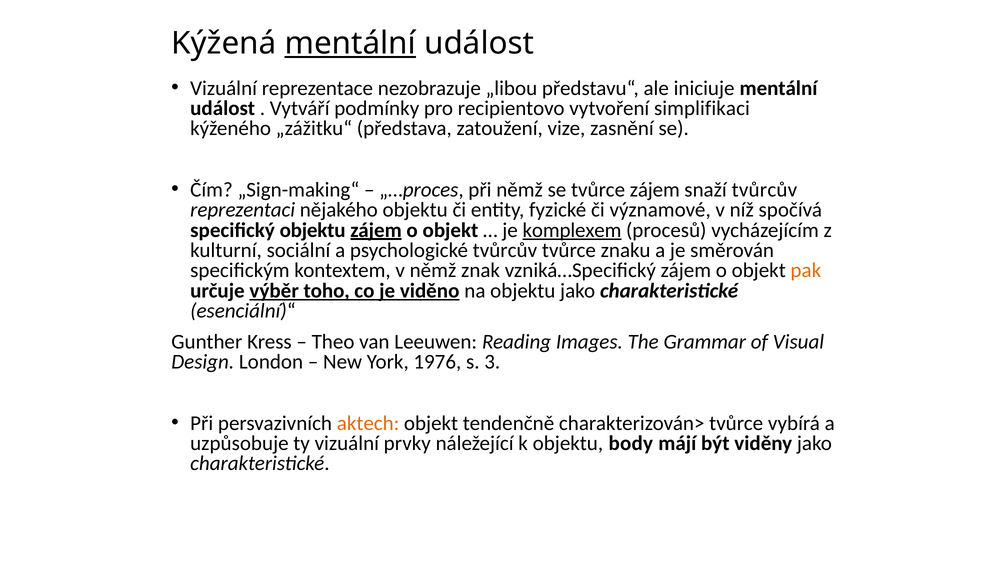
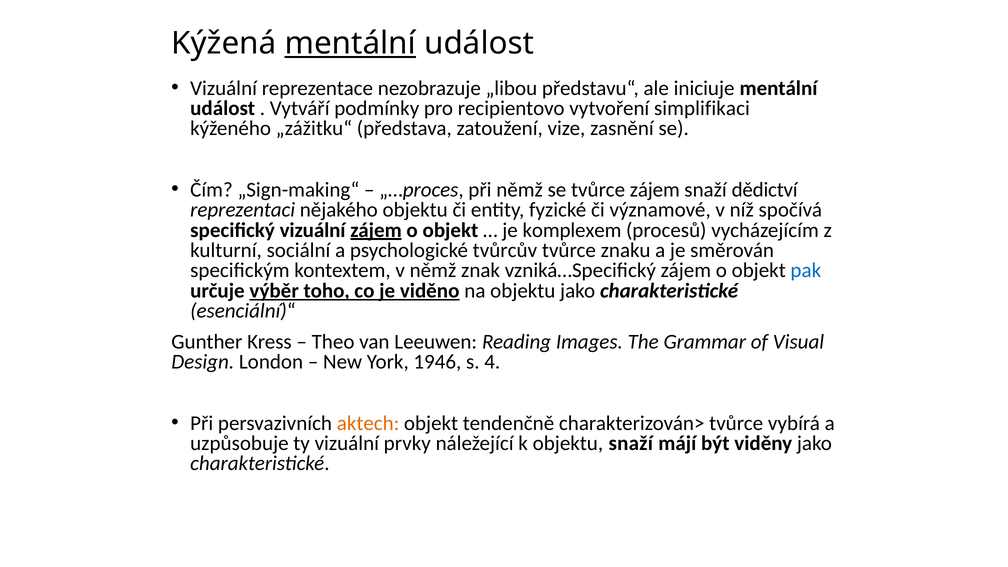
snaží tvůrcův: tvůrcův -> dědictví (765, 190)
specifický objektu: objektu -> vizuální (313, 230)
komplexem underline: present -> none (572, 230)
pak colour: orange -> blue (806, 271)
1976: 1976 -> 1946 (437, 362)
3: 3 -> 4 (492, 362)
objektu body: body -> snaží (631, 443)
